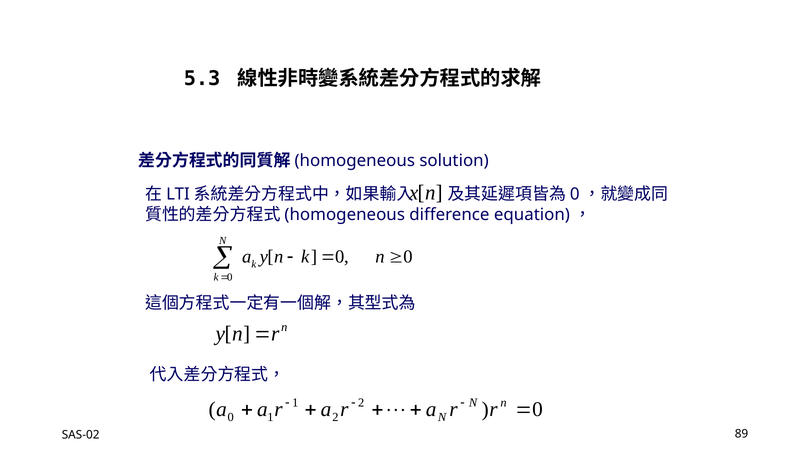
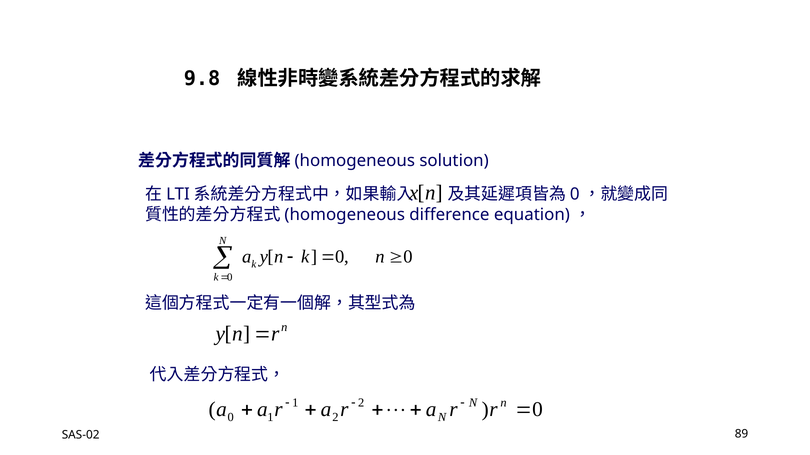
5.3: 5.3 -> 9.8 (202, 79)
